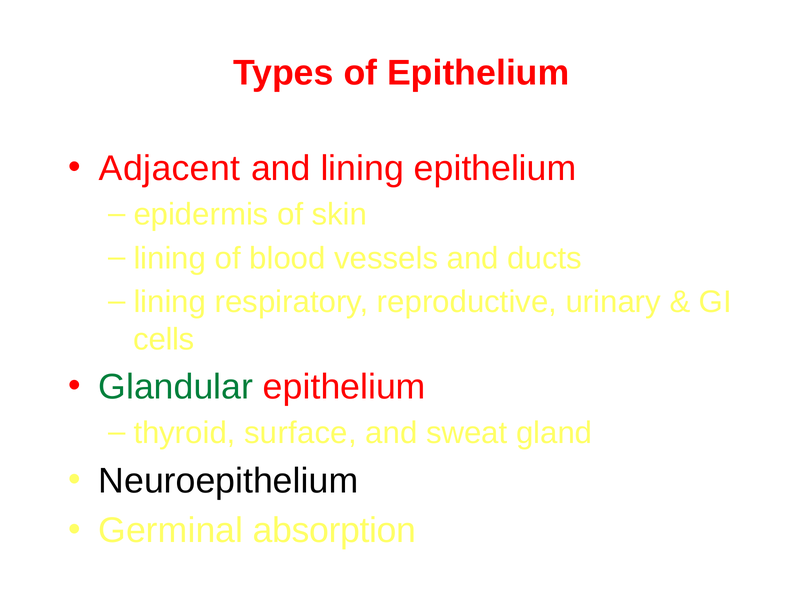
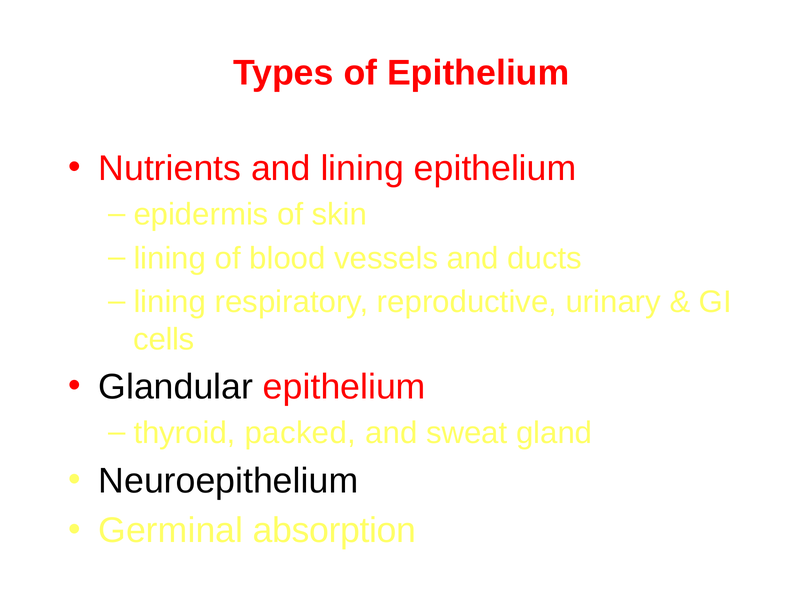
Adjacent: Adjacent -> Nutrients (170, 168)
Glandular colour: green -> black (176, 387)
surface: surface -> packed (300, 433)
